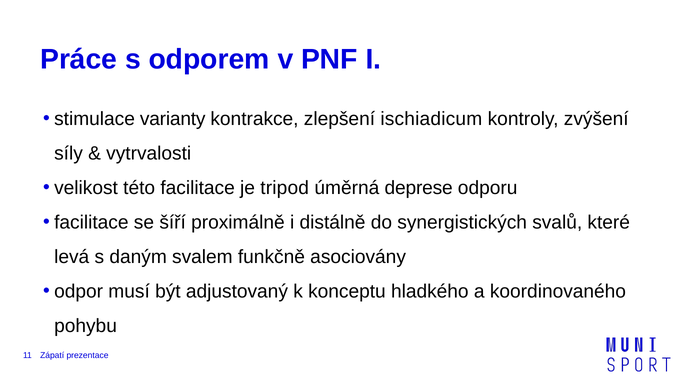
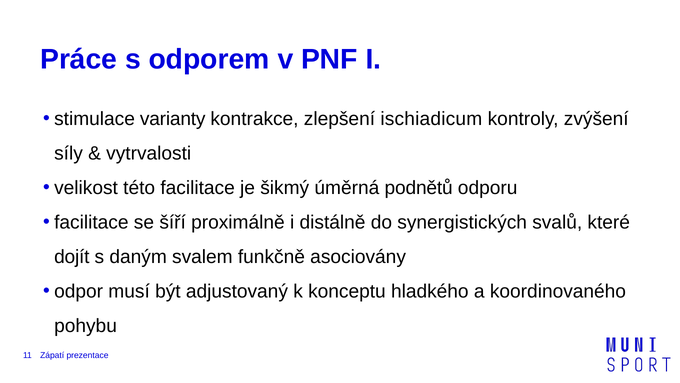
tripod: tripod -> šikmý (285, 188)
deprese: deprese -> podnětů (419, 188)
levá: levá -> dojít (72, 256)
